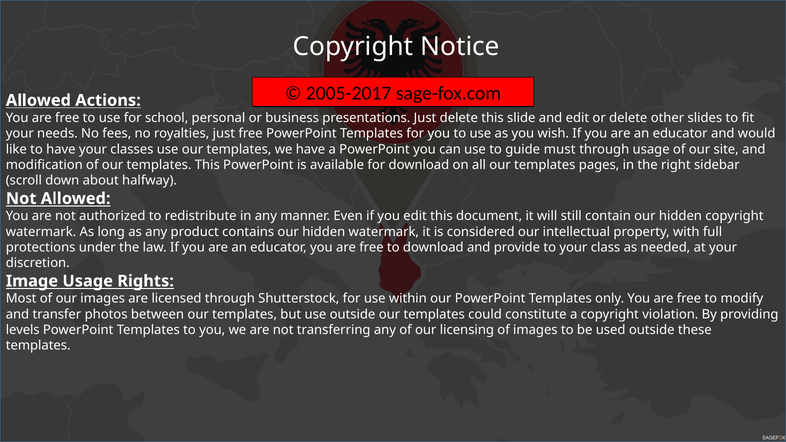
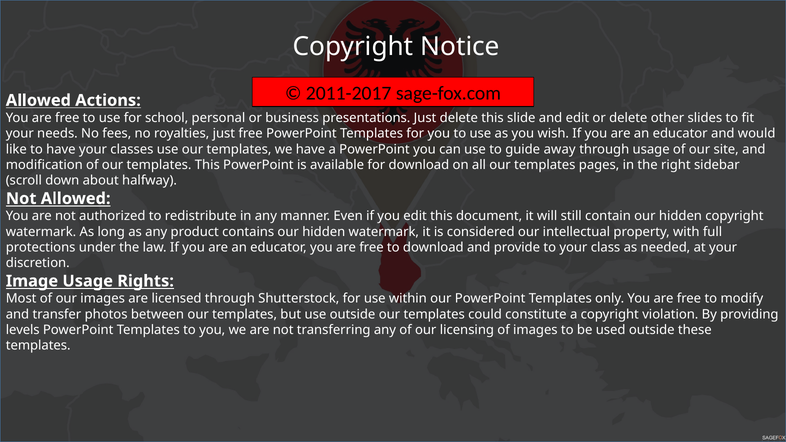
2005-2017: 2005-2017 -> 2011-2017 (349, 93)
must: must -> away (560, 149)
